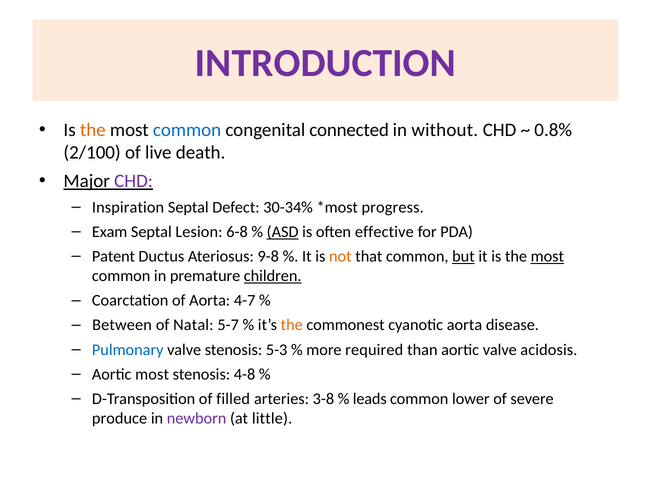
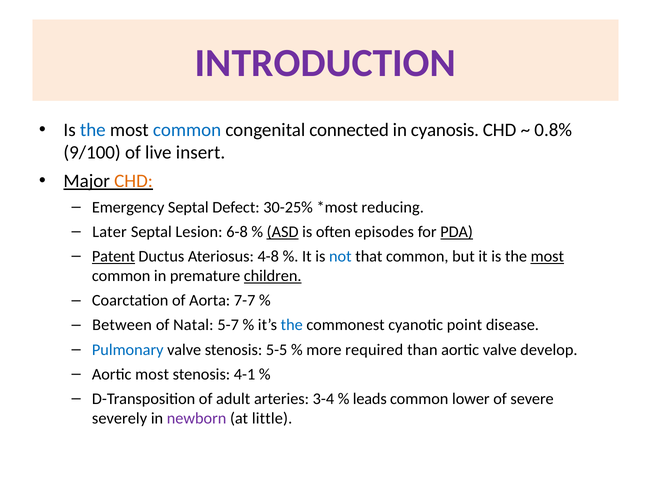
the colour: orange -> blue (93, 130)
without: without -> cyanosis (445, 130)
2/100: 2/100 -> 9/100 (92, 153)
death: death -> insert (201, 153)
CHD colour: purple -> orange (134, 181)
Inspiration: Inspiration -> Emergency (128, 207)
30-34%: 30-34% -> 30-25% (288, 207)
progress: progress -> reducing (393, 207)
Exam: Exam -> Later (110, 232)
effective: effective -> episodes (384, 232)
PDA underline: none -> present (457, 232)
Patent underline: none -> present (113, 257)
9-8: 9-8 -> 4-8 (268, 257)
not colour: orange -> blue (340, 257)
but underline: present -> none (463, 257)
4-7: 4-7 -> 7-7 (245, 301)
the colour: orange -> blue (292, 325)
cyanotic aorta: aorta -> point (464, 325)
5-3: 5-3 -> 5-5 (277, 350)
acidosis: acidosis -> develop (549, 350)
4-8: 4-8 -> 4-1 (245, 374)
filled: filled -> adult (233, 399)
3-8: 3-8 -> 3-4 (323, 399)
produce: produce -> severely (120, 419)
